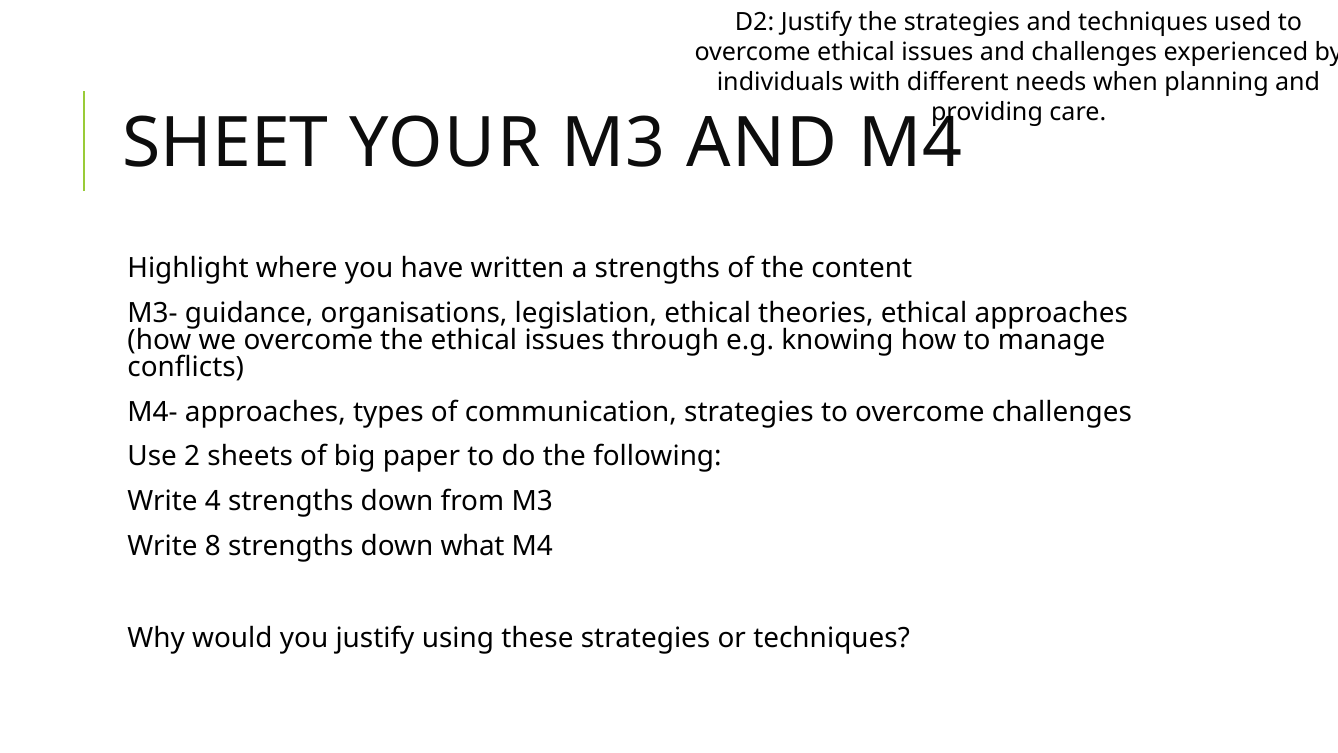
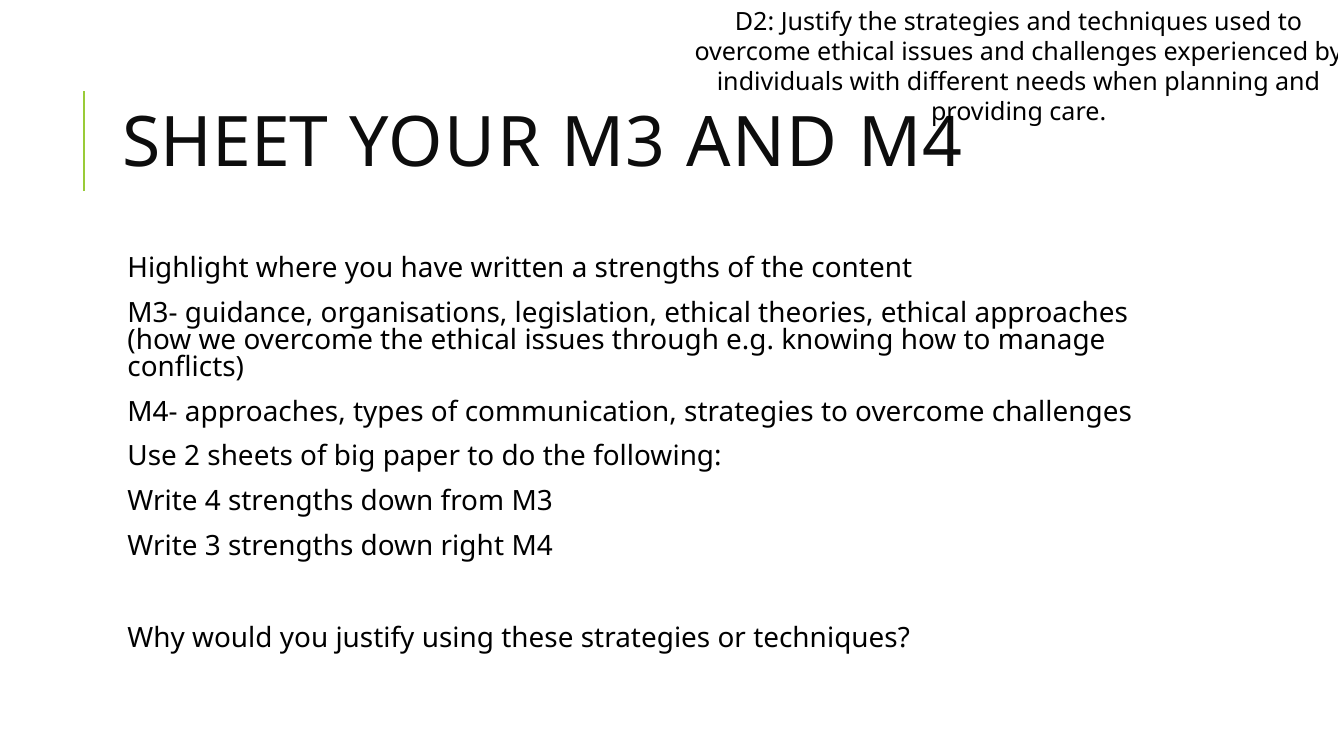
8: 8 -> 3 (213, 546)
what: what -> right (472, 546)
